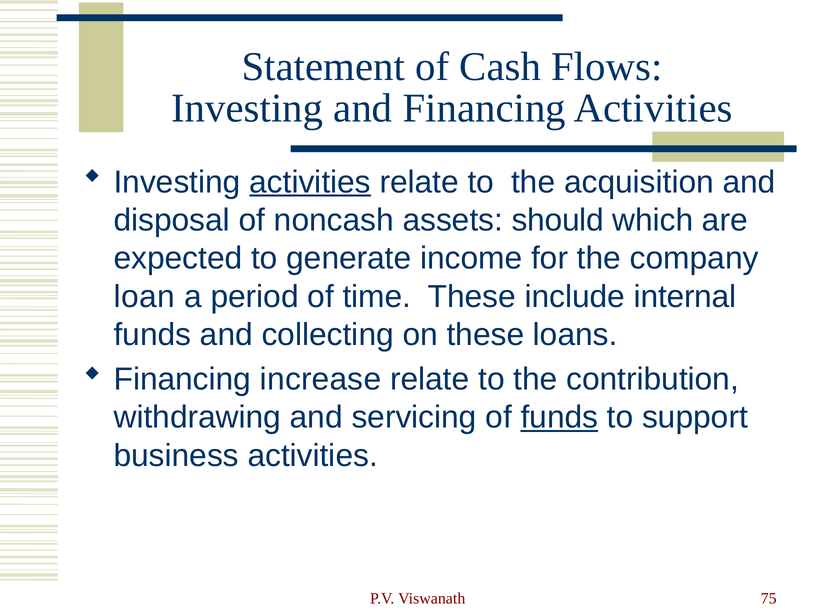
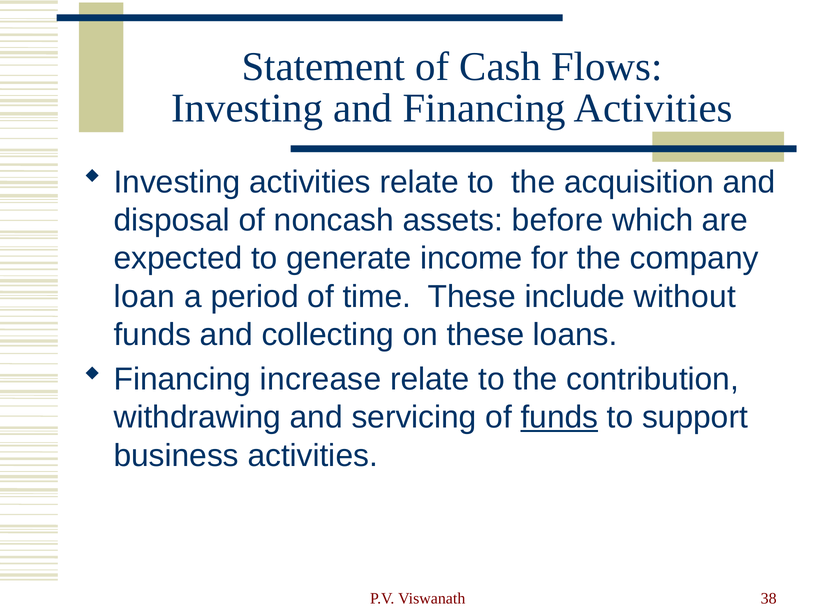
activities underline: present -> none (310, 182)
should: should -> before (557, 220)
internal: internal -> without (685, 296)
75: 75 -> 38 (769, 598)
